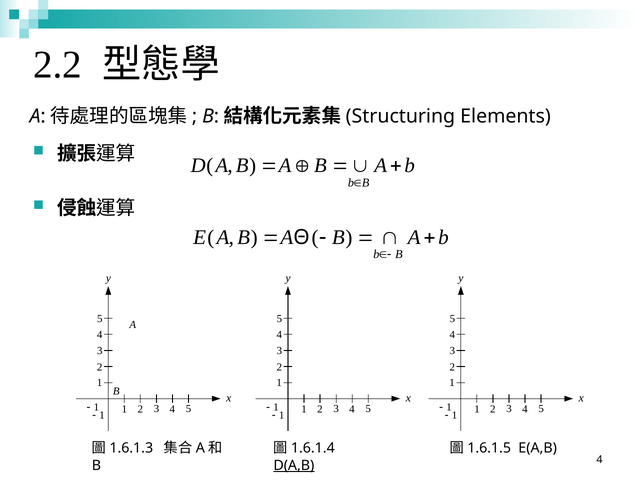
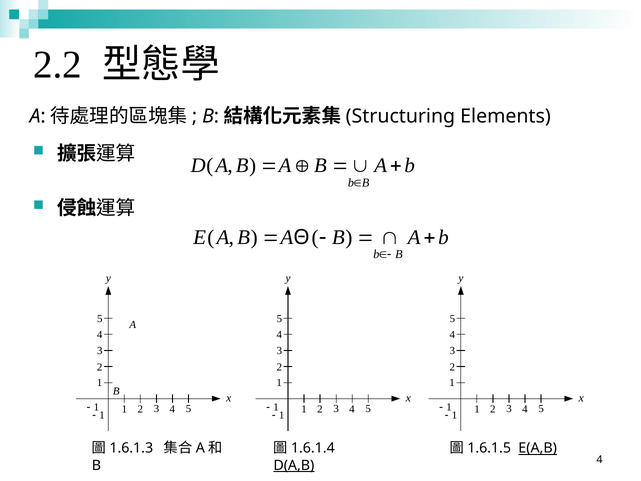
E(A,B underline: none -> present (538, 448)
